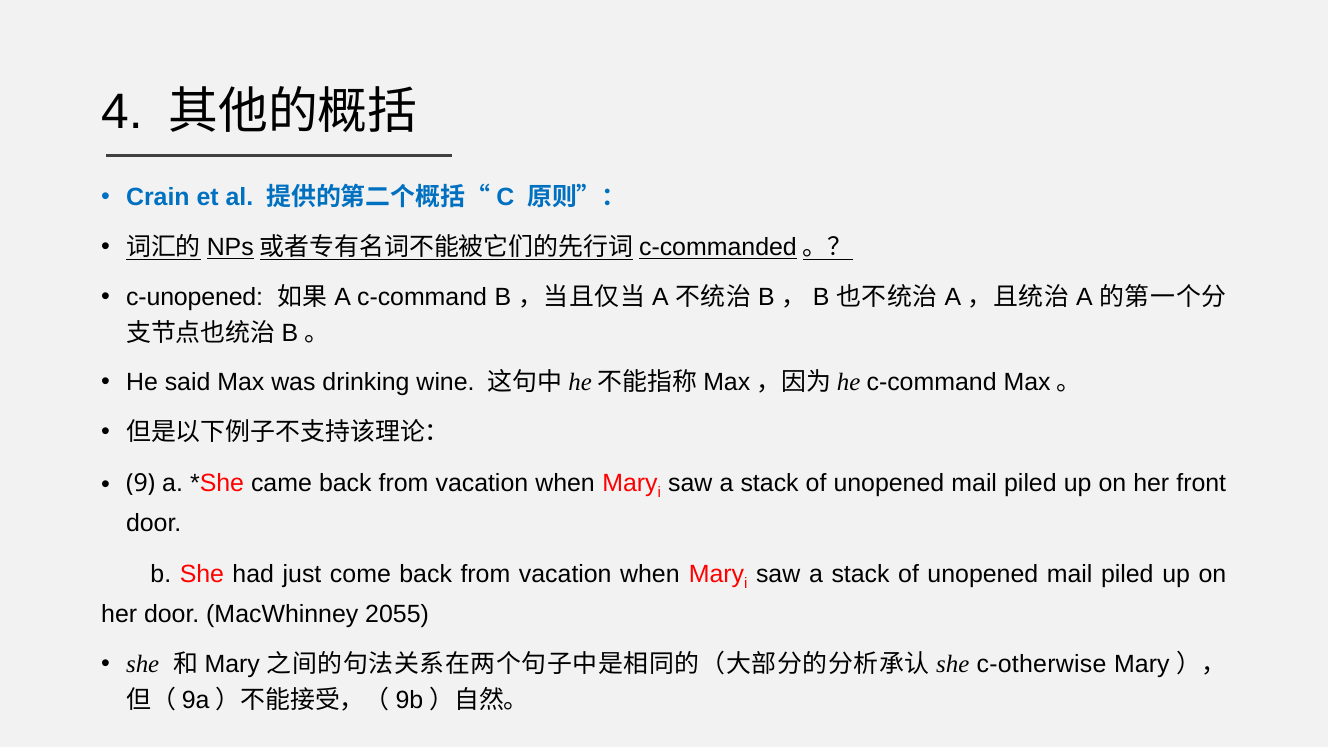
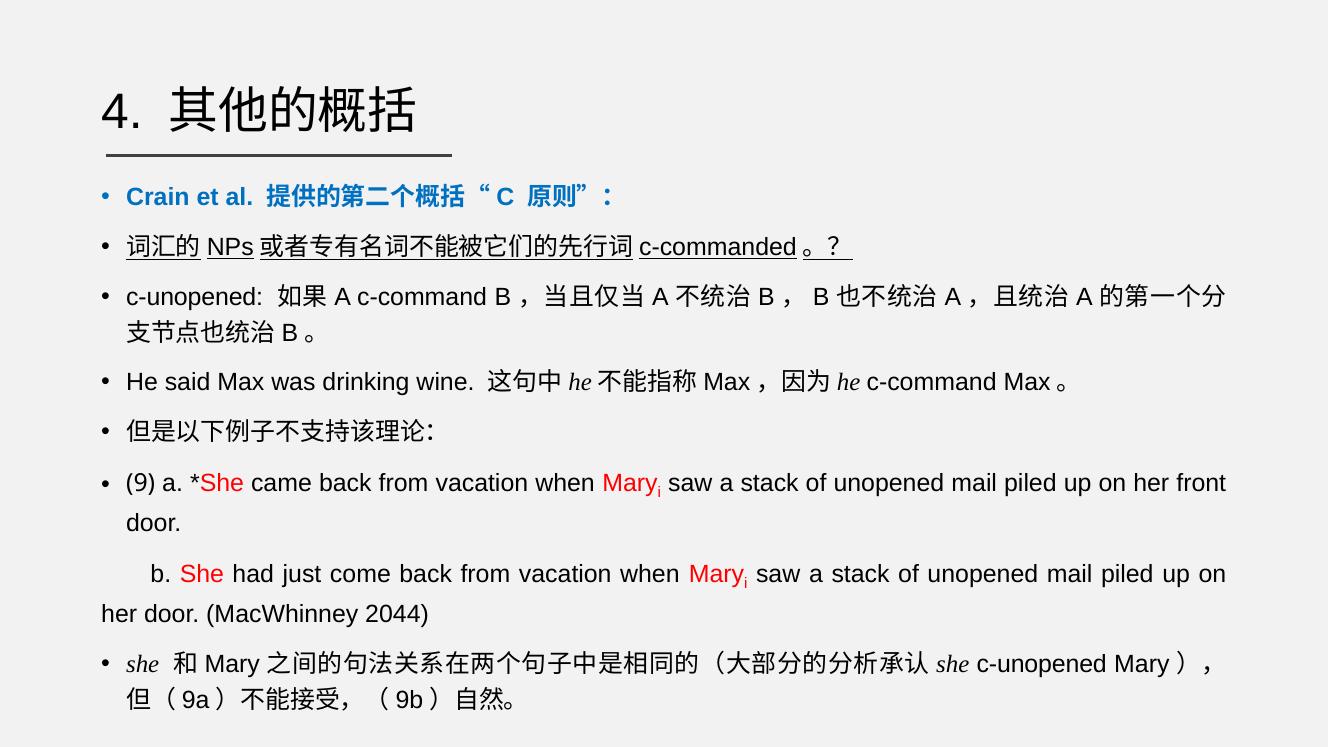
2055: 2055 -> 2044 (397, 614)
she c-otherwise: c-otherwise -> c-unopened (1042, 664)
